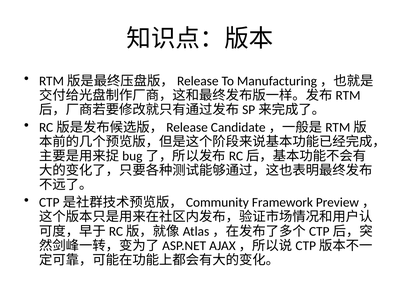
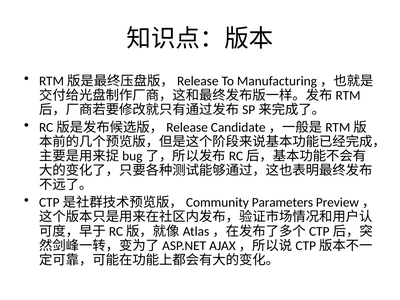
Framework: Framework -> Parameters (282, 202)
